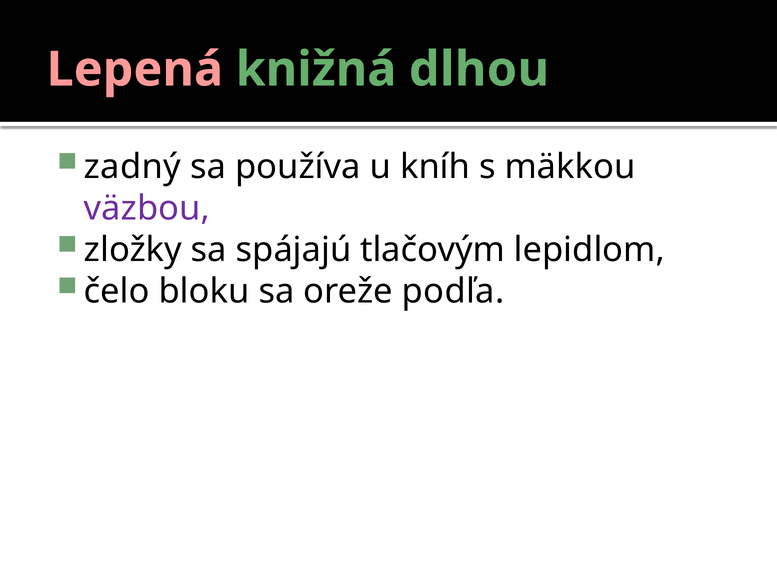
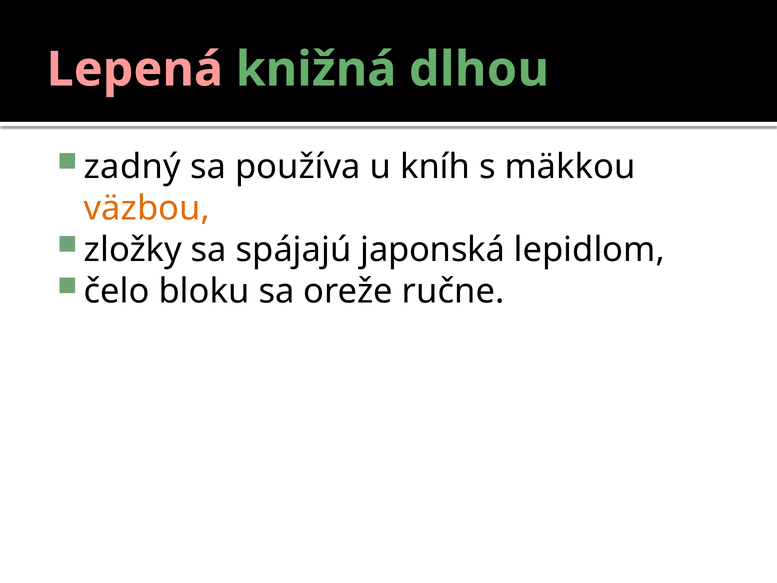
väzbou colour: purple -> orange (147, 208)
tlačovým: tlačovým -> japonská (433, 250)
podľa: podľa -> ručne (453, 291)
